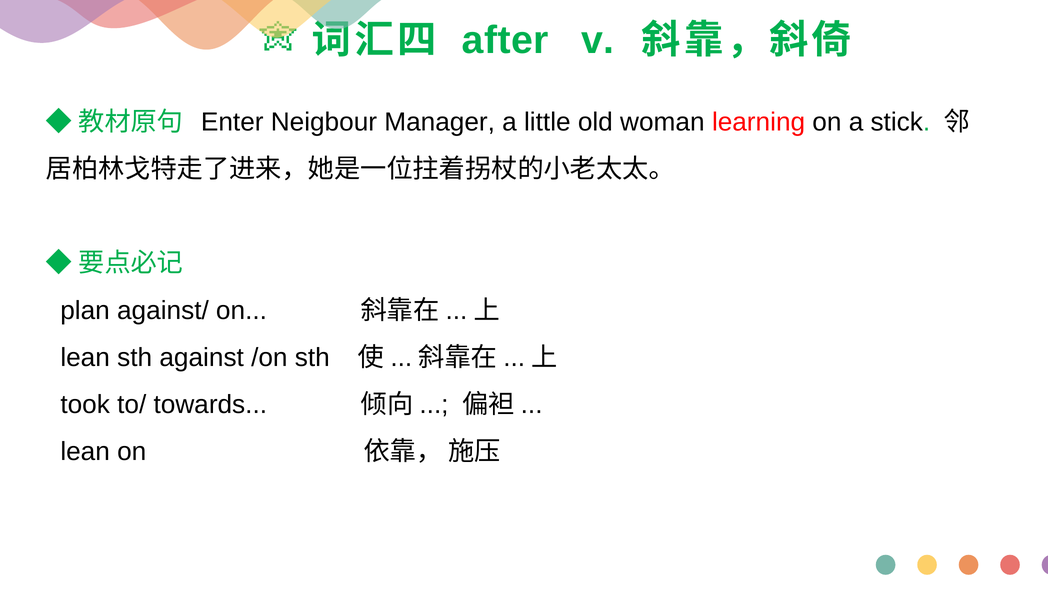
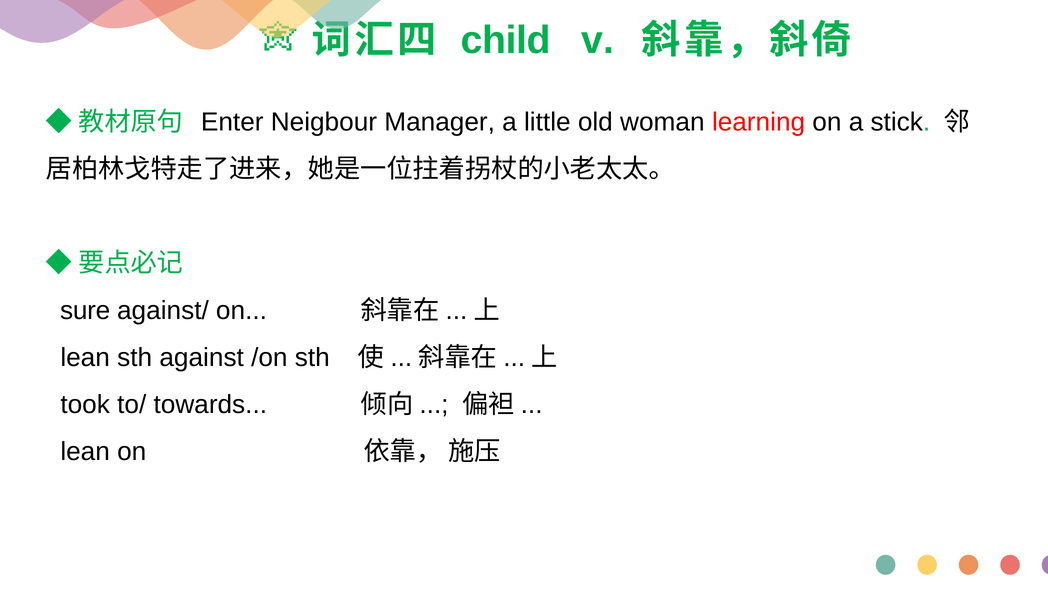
after: after -> child (506, 40)
plan: plan -> sure (85, 311)
